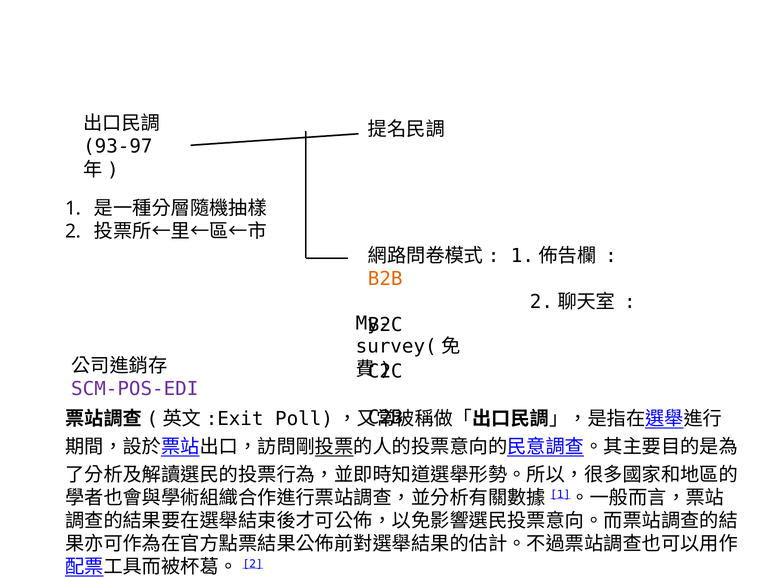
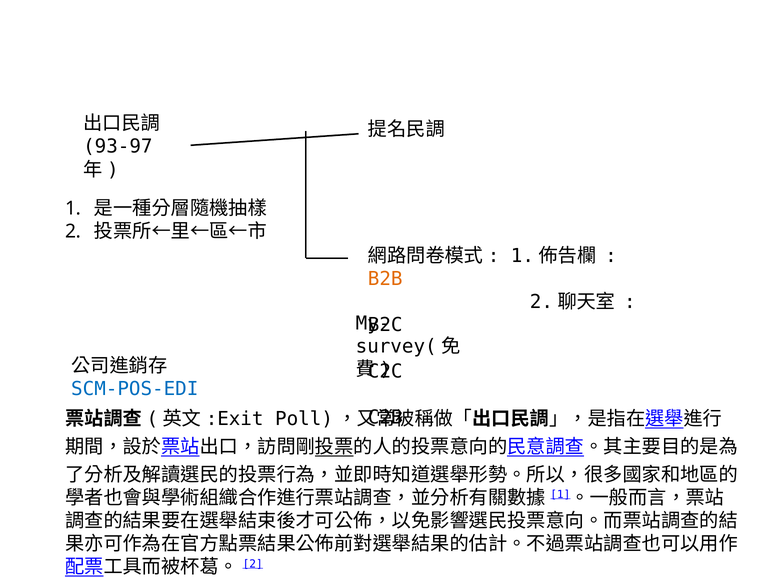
SCM-POS-EDI colour: purple -> blue (135, 389)
